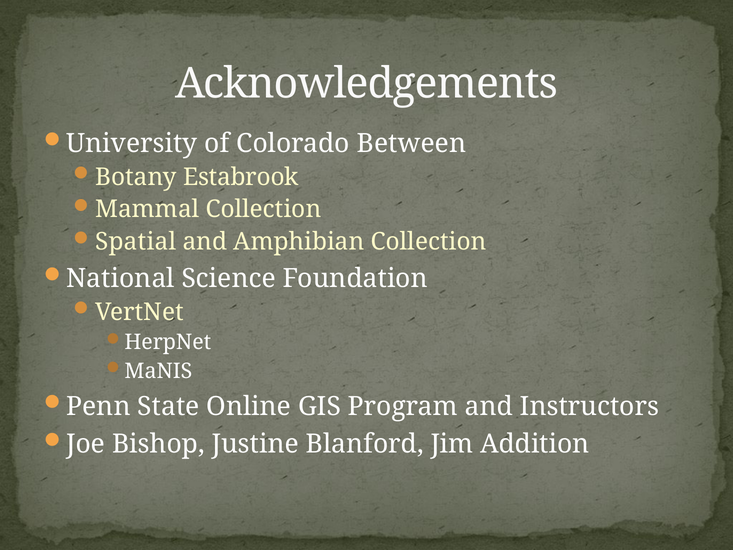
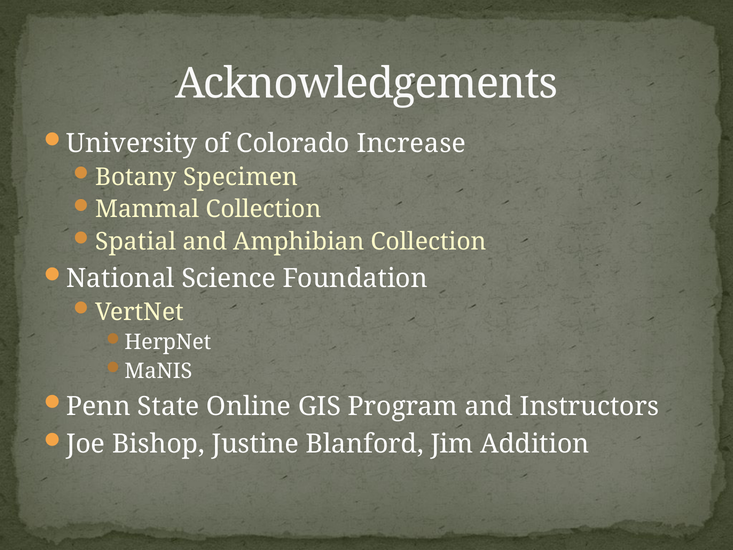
Between: Between -> Increase (411, 143)
Estabrook: Estabrook -> Specimen (241, 177)
